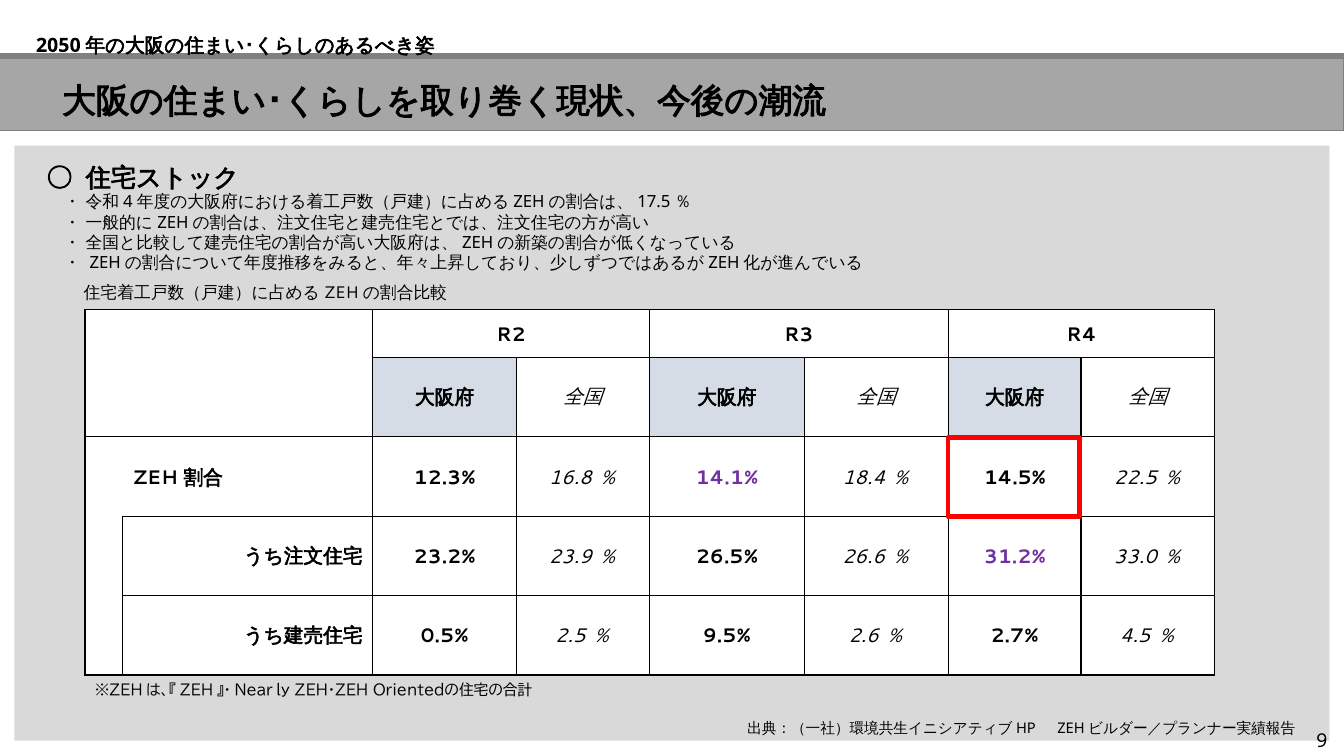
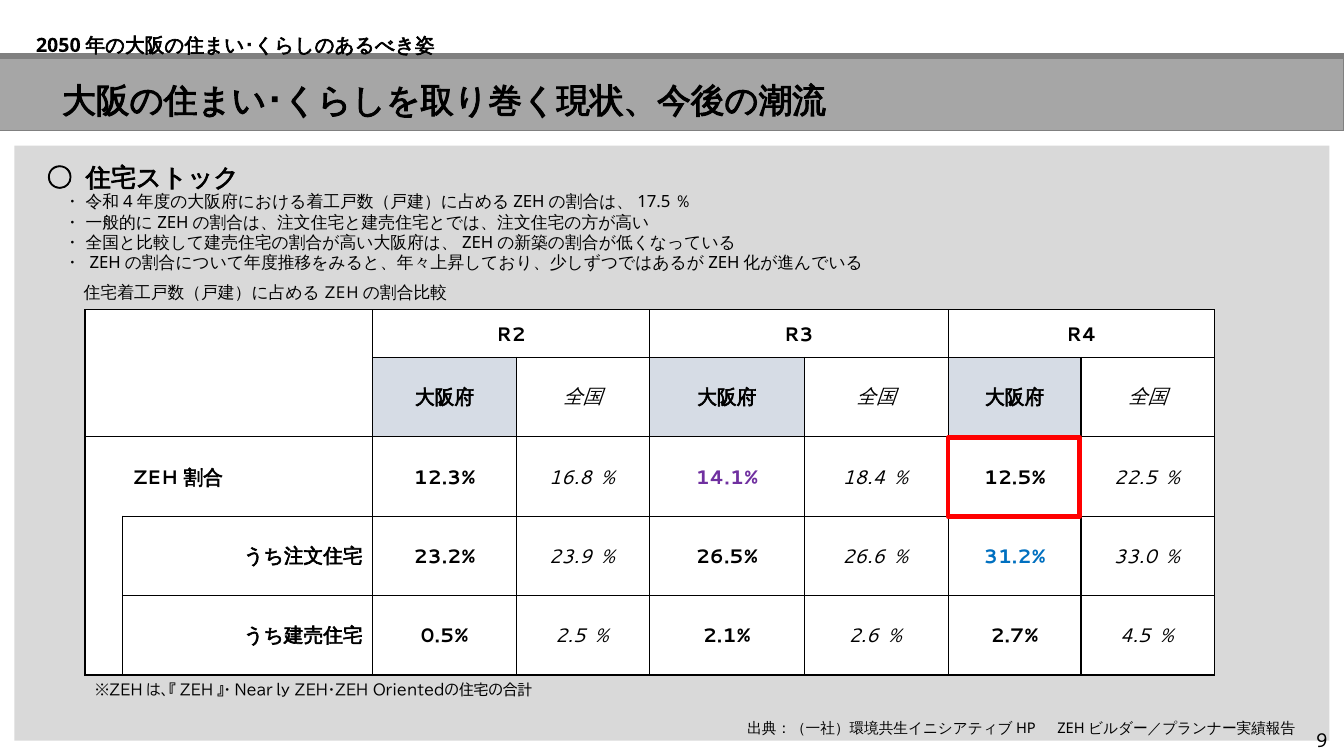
14.5%: 14.5% -> 12.5% (1015, 478)
31.2% colour: purple -> blue (1015, 557)
9.5%: 9.5% -> 2.1% (727, 636)
